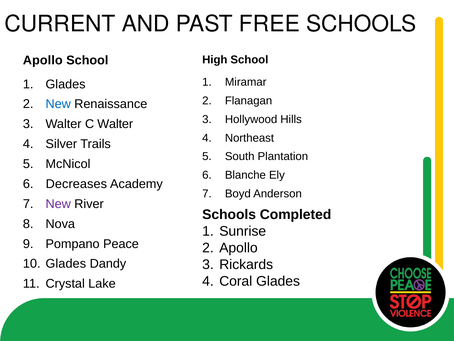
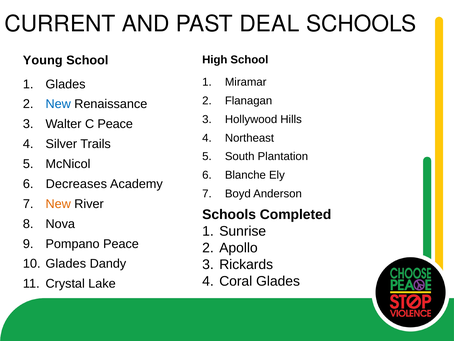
FREE: FREE -> DEAL (269, 24)
Apollo: Apollo -> Young (43, 60)
C Walter: Walter -> Peace (115, 124)
New colour: purple -> orange (58, 204)
